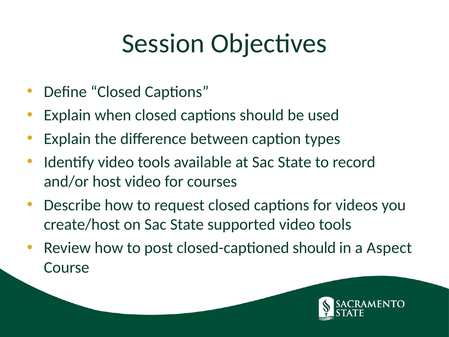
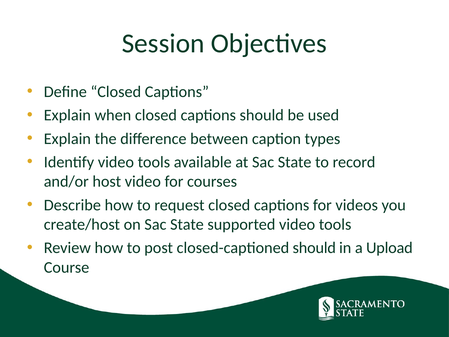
Aspect: Aspect -> Upload (389, 248)
